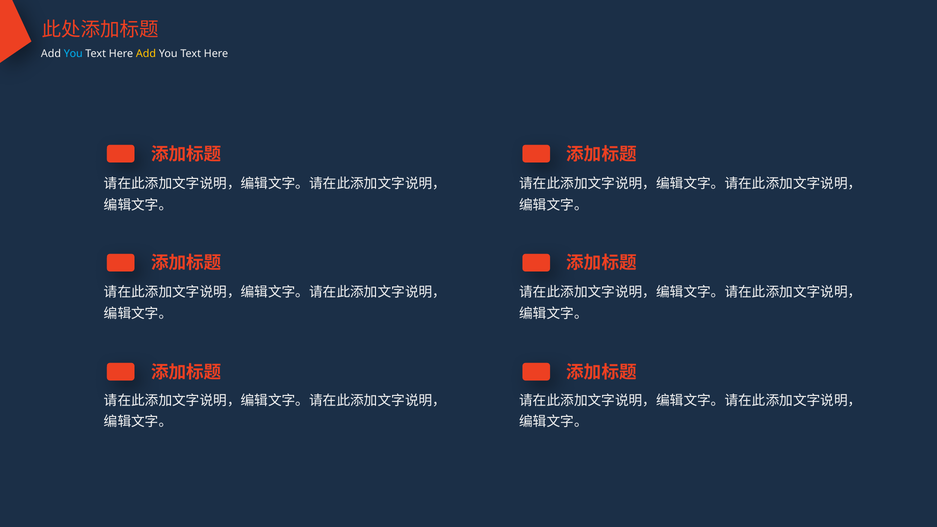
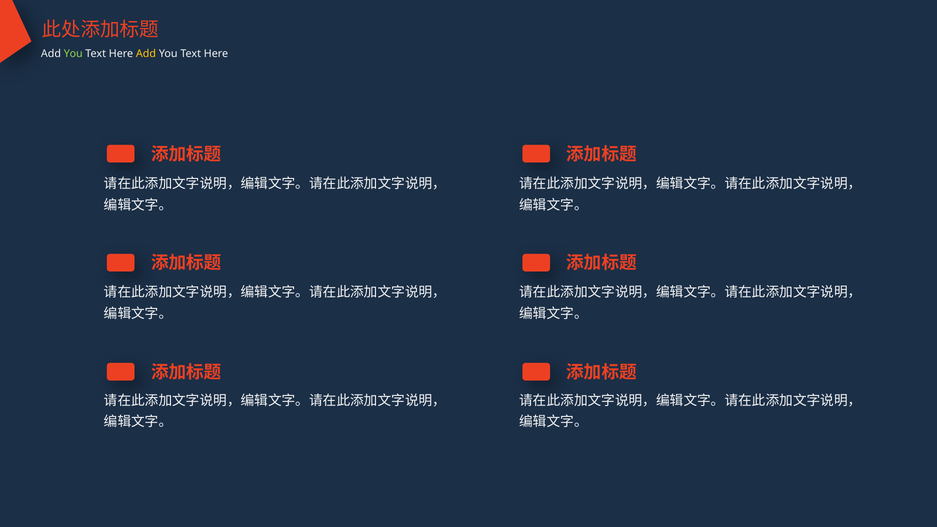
You colour: light blue -> light green (73, 54)
